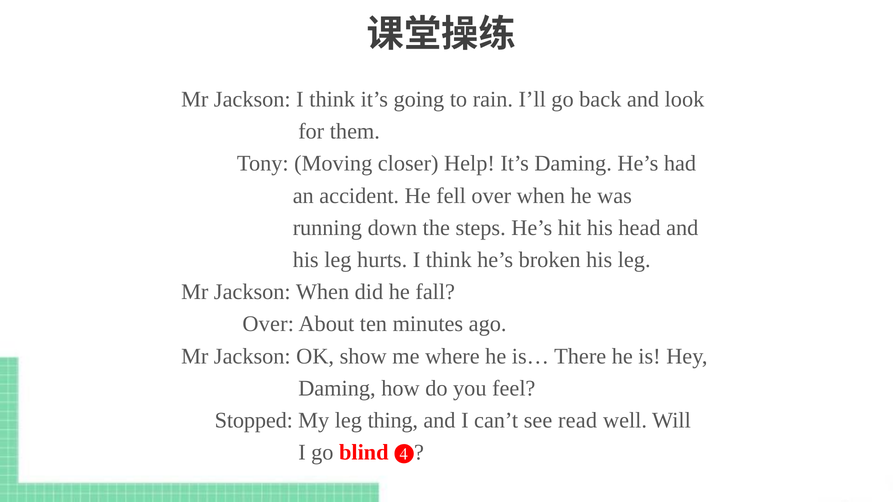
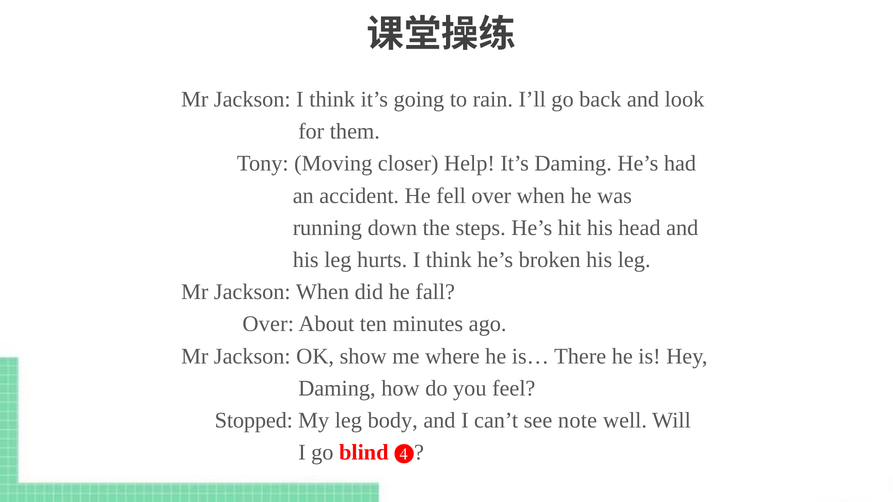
thing: thing -> body (393, 421)
read: read -> note (578, 421)
